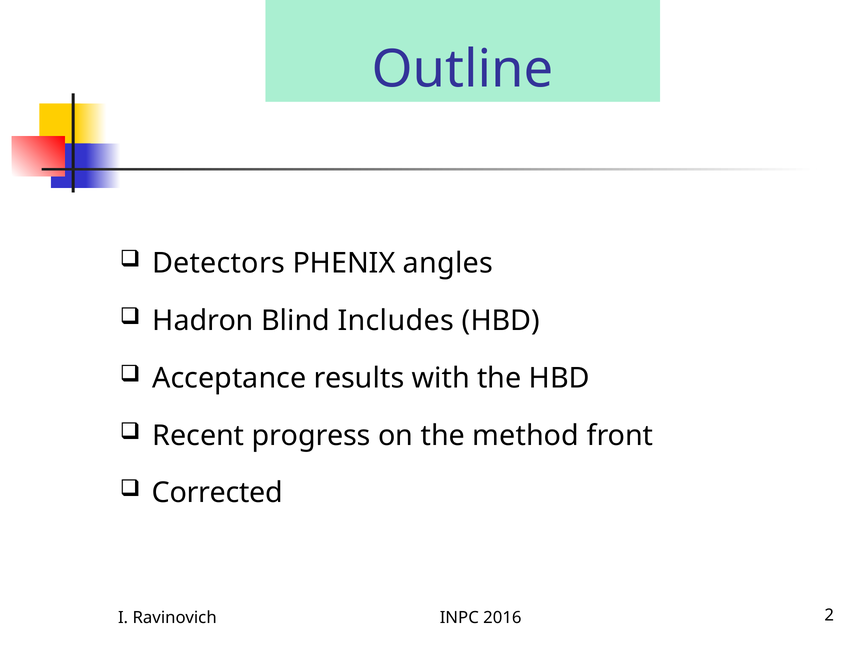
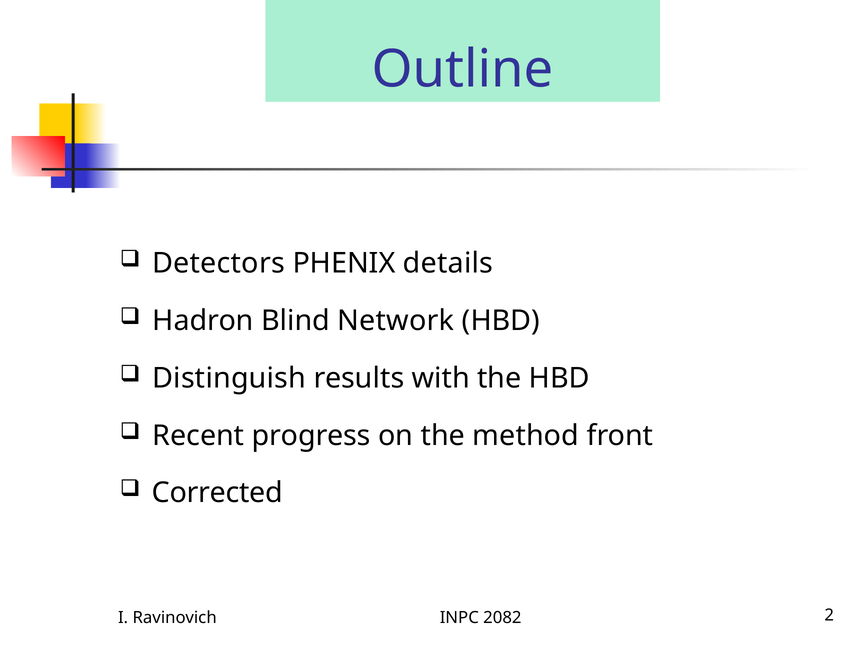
angles: angles -> details (448, 263)
Includes: Includes -> Network (396, 321)
Acceptance: Acceptance -> Distinguish (229, 378)
2016: 2016 -> 2082 (502, 618)
